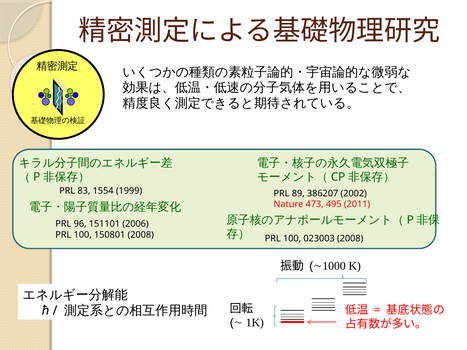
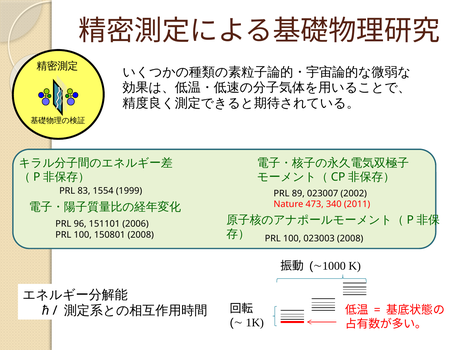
386207: 386207 -> 023007 (323, 194)
495: 495 -> 340 (334, 204)
